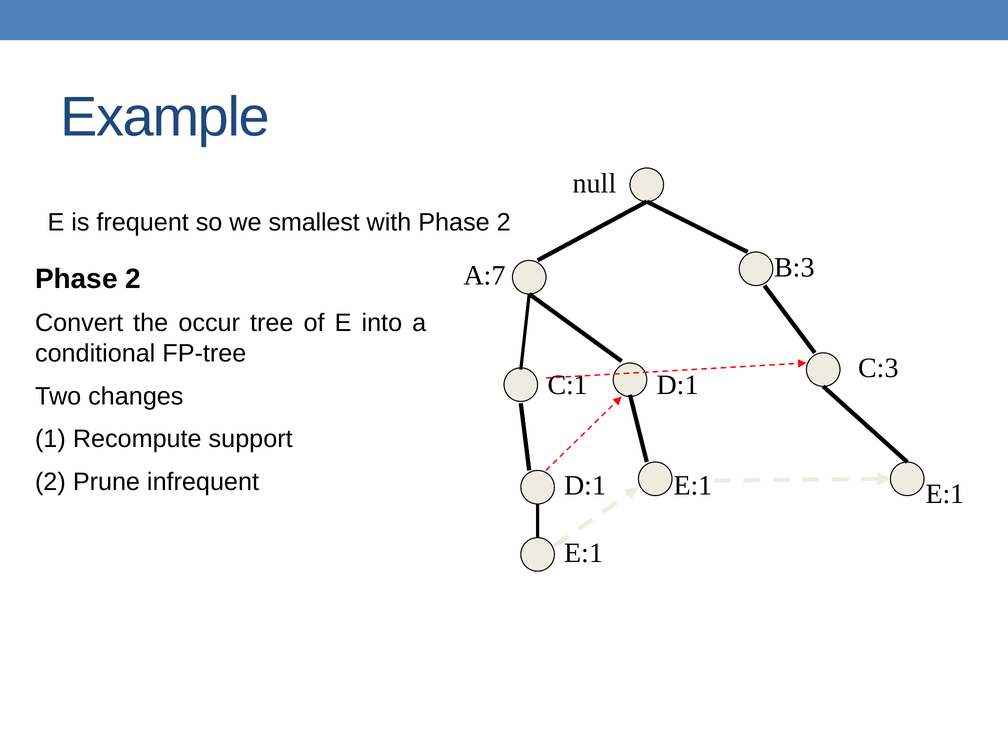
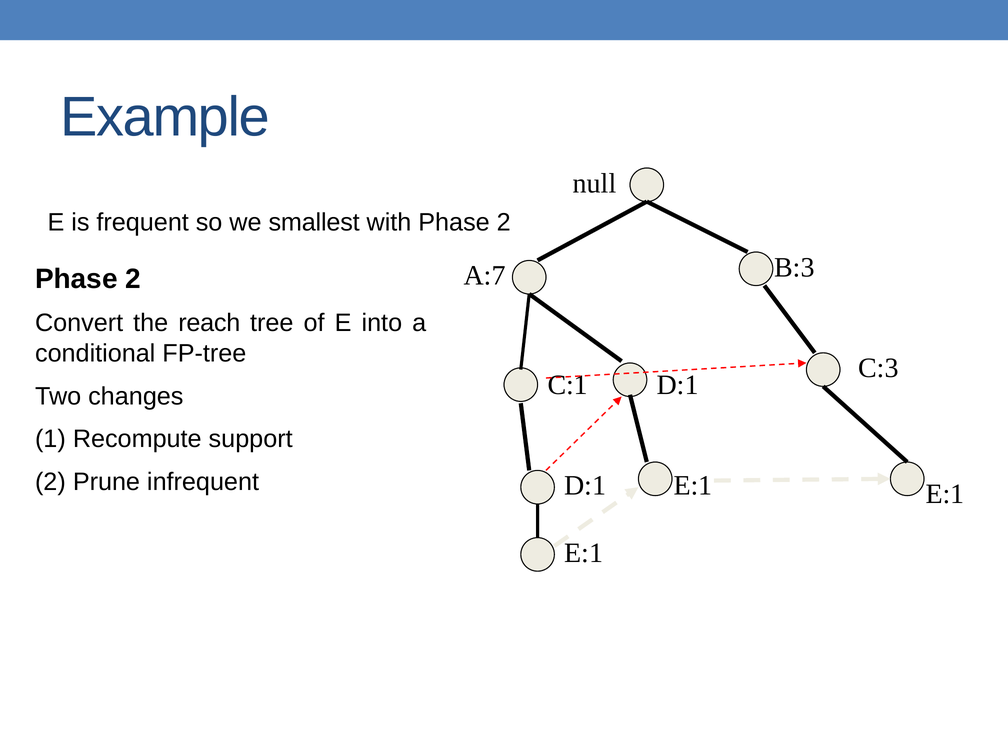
occur: occur -> reach (209, 323)
